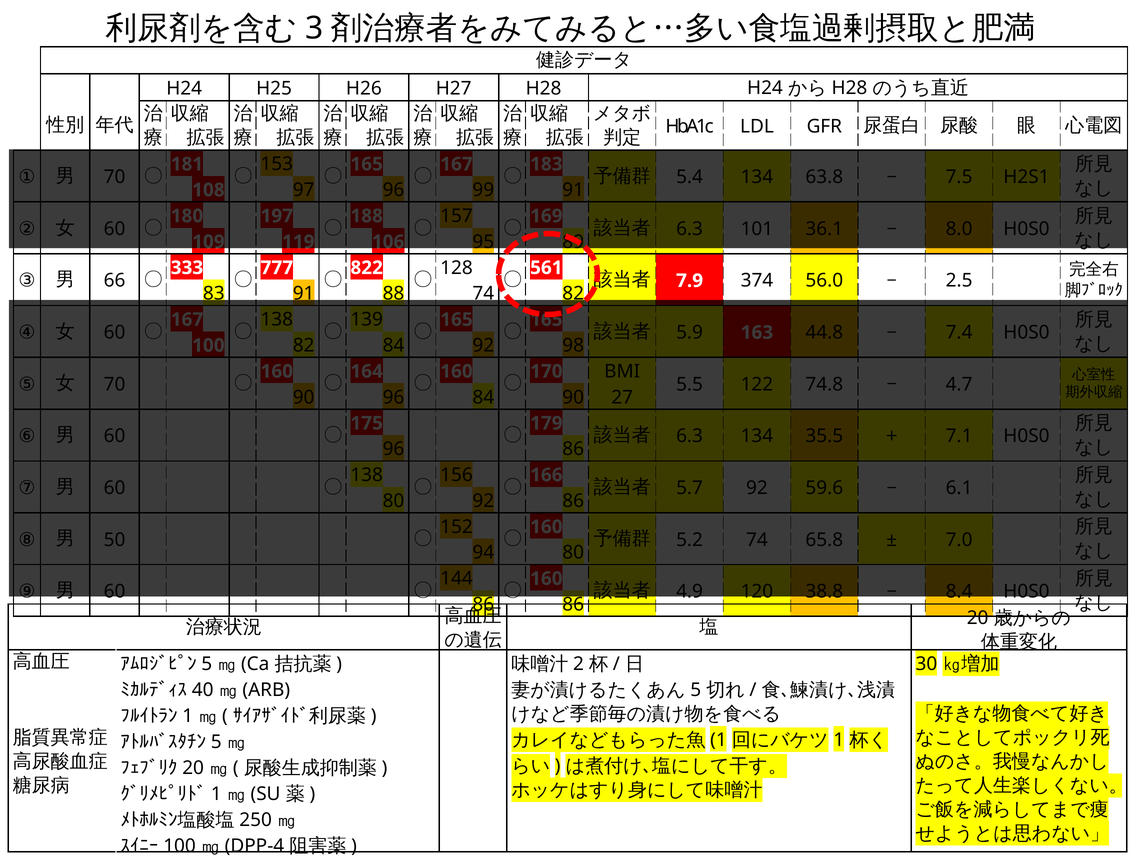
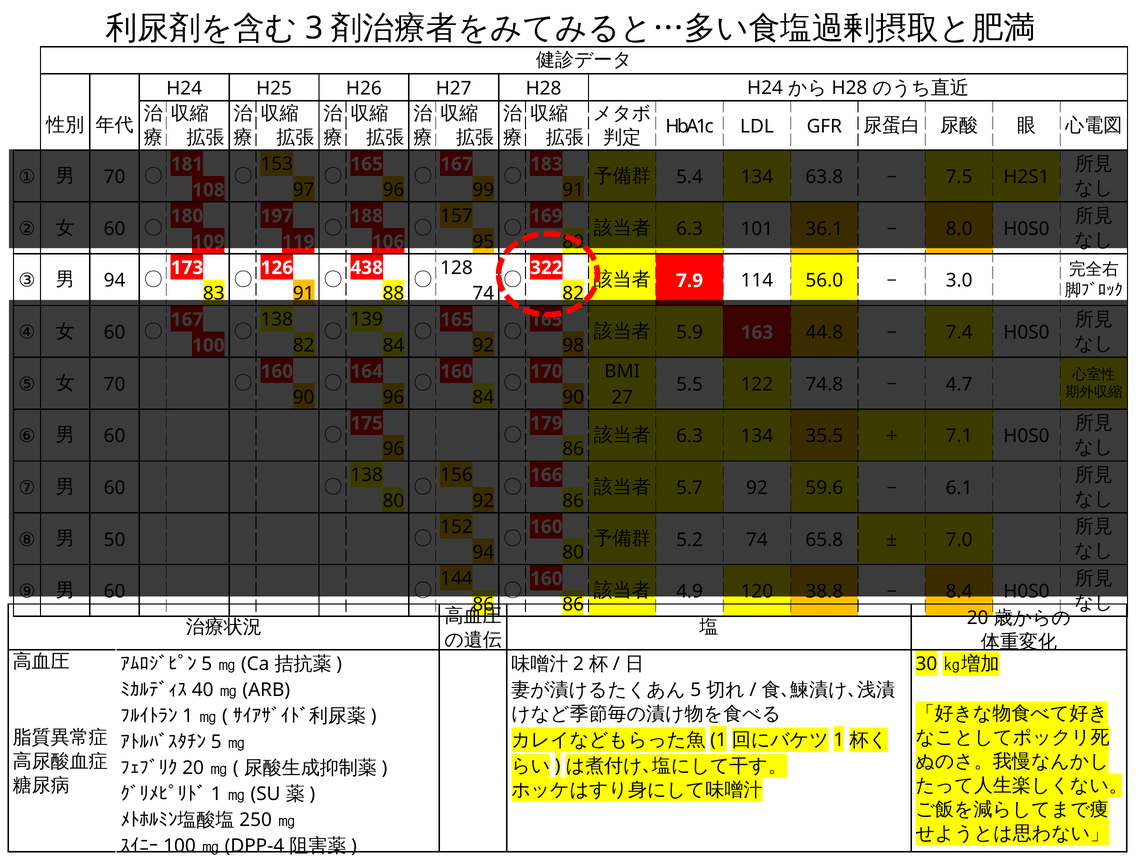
66: 66 -> 94 (115, 281)
333: 333 -> 173 (187, 268)
777: 777 -> 126 (277, 268)
822: 822 -> 438 (367, 268)
561: 561 -> 322 (546, 268)
374: 374 -> 114 (757, 281)
2.5: 2.5 -> 3.0 (959, 281)
